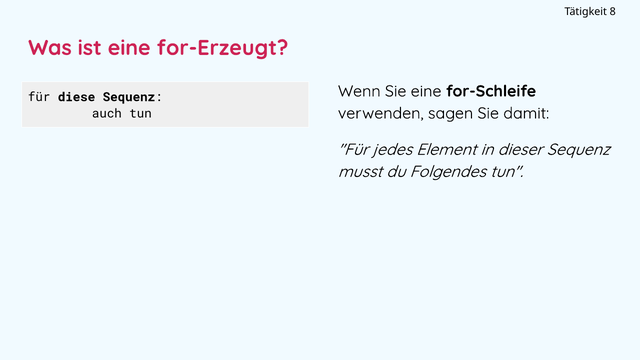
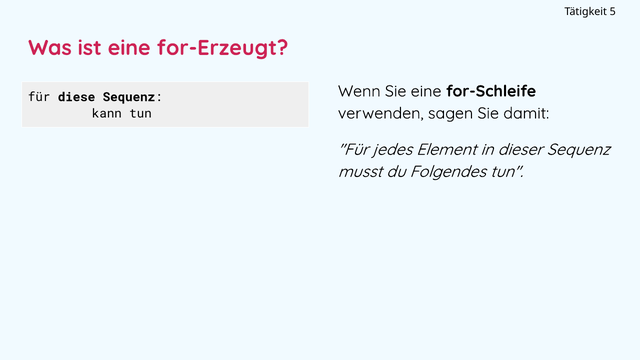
8: 8 -> 5 (613, 12)
auch: auch -> kann (107, 114)
